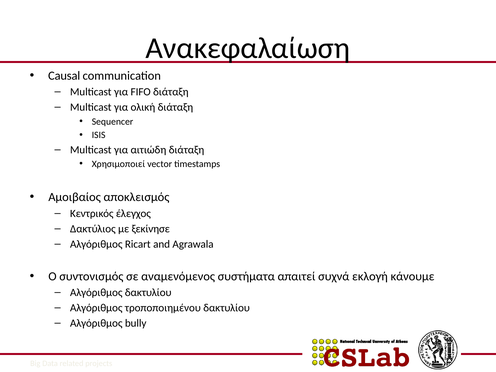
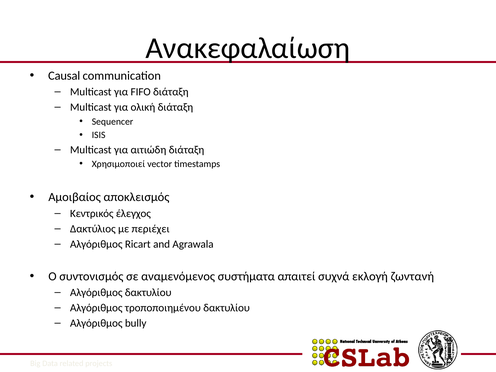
ξεκίνησε: ξεκίνησε -> περιέχει (151, 229)
κάνουμε: κάνουμε -> ζωντανή (412, 276)
